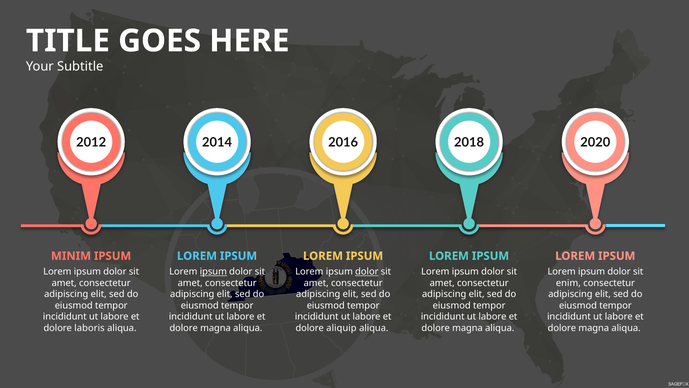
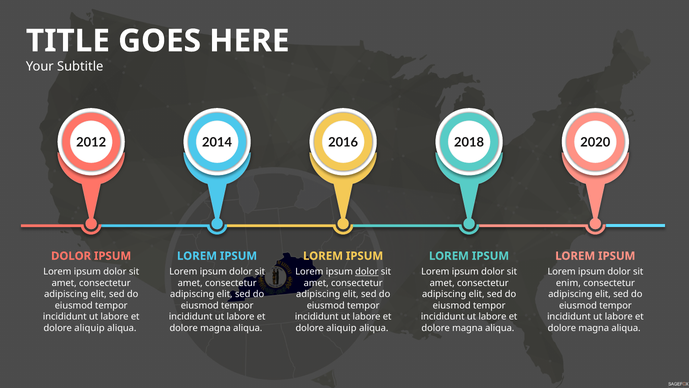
MINIM: MINIM -> DOLOR (71, 256)
ipsum underline: present -> none (213, 272)
laboris: laboris -> aliquip (90, 328)
